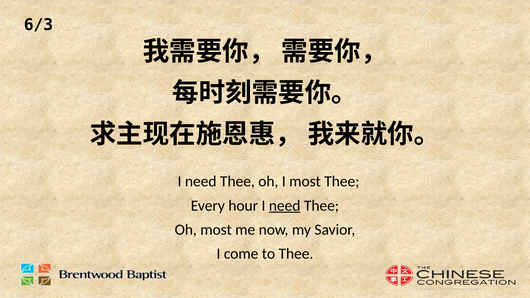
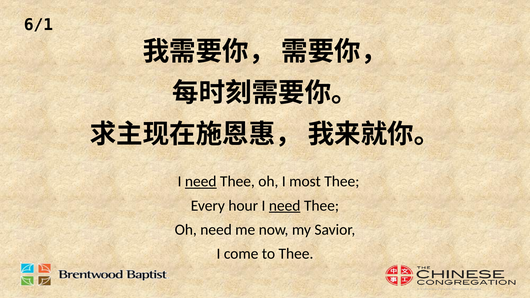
6/3: 6/3 -> 6/1 (38, 25)
need underline: none -> present (201, 182)
Oh most: most -> need (216, 230)
